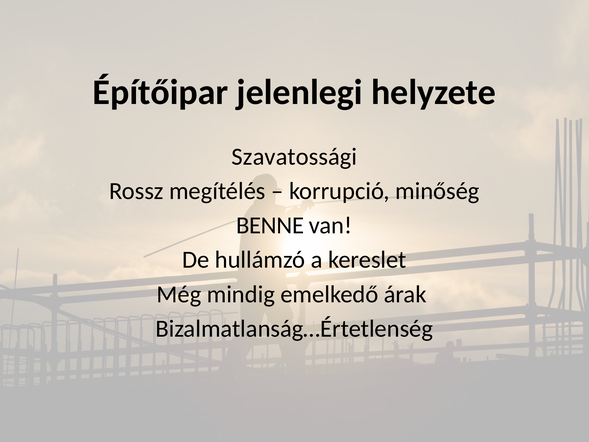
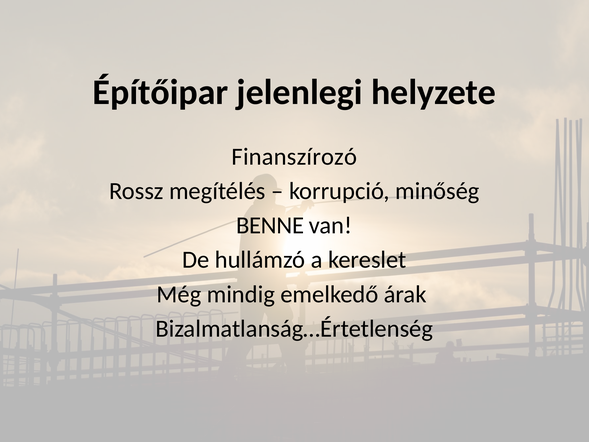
Szavatossági: Szavatossági -> Finanszírozó (294, 157)
